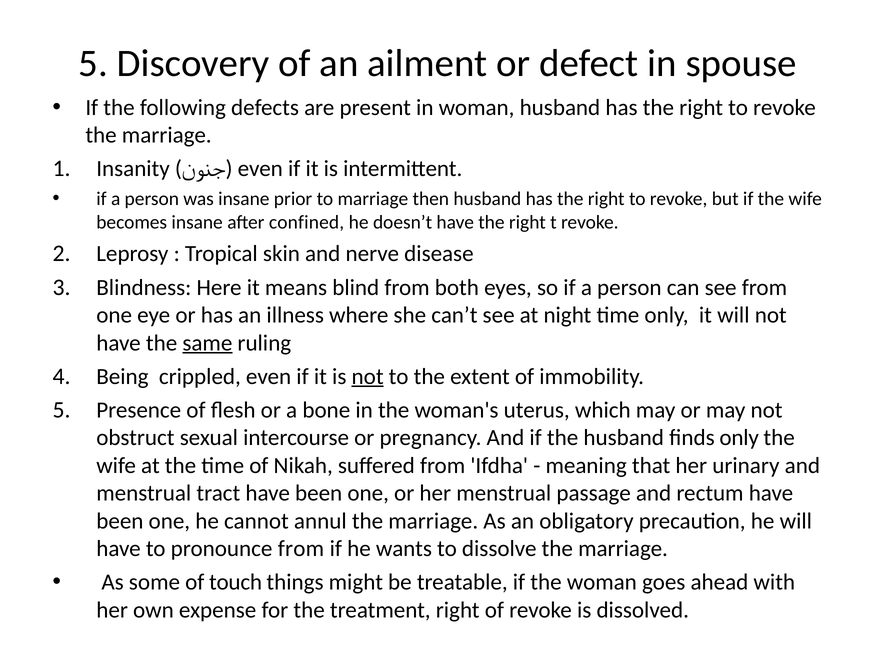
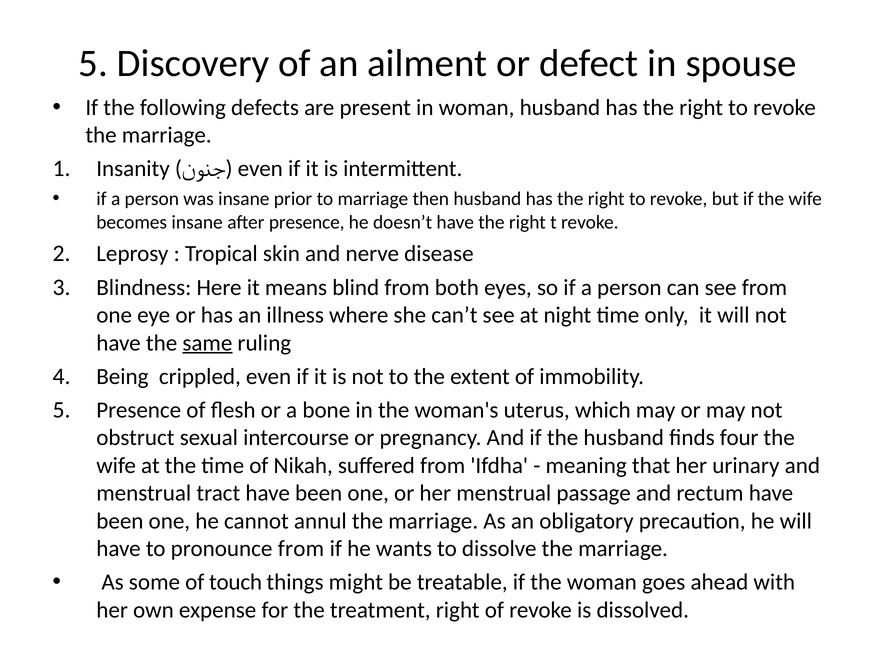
after confined: confined -> presence (307, 222)
not underline: present -> none (368, 376)
finds only: only -> four (739, 438)
